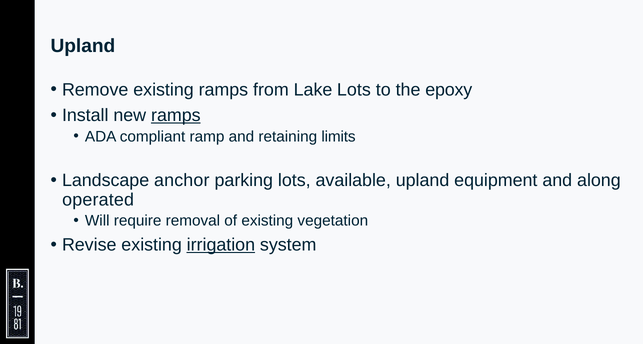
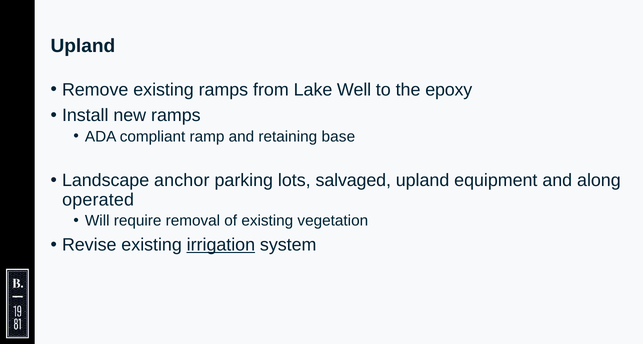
Lake Lots: Lots -> Well (354, 90)
ramps underline: present -> none (176, 116)
limits: limits -> base (338, 137)
available: available -> salvaged (353, 181)
